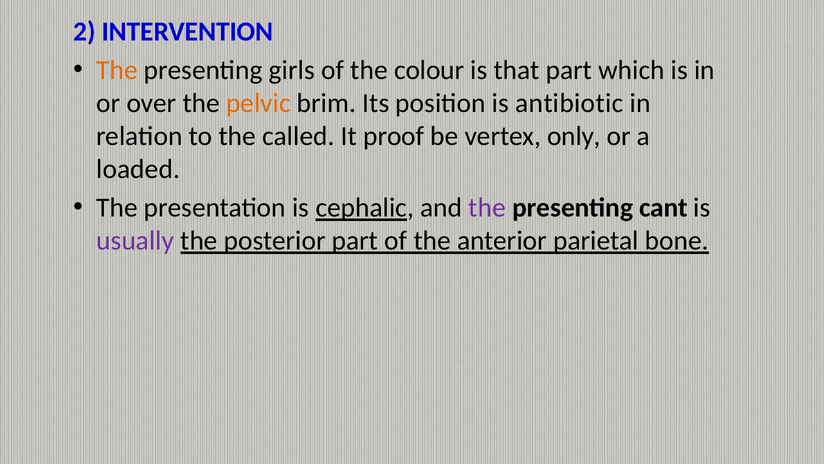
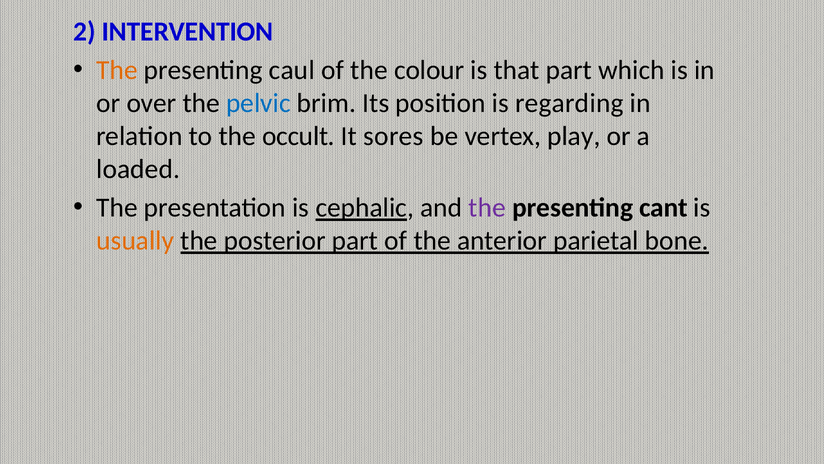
girls: girls -> caul (292, 70)
pelvic colour: orange -> blue (258, 103)
antibiotic: antibiotic -> regarding (569, 103)
called: called -> occult (298, 136)
proof: proof -> sores (394, 136)
only: only -> play (574, 136)
usually colour: purple -> orange (135, 241)
